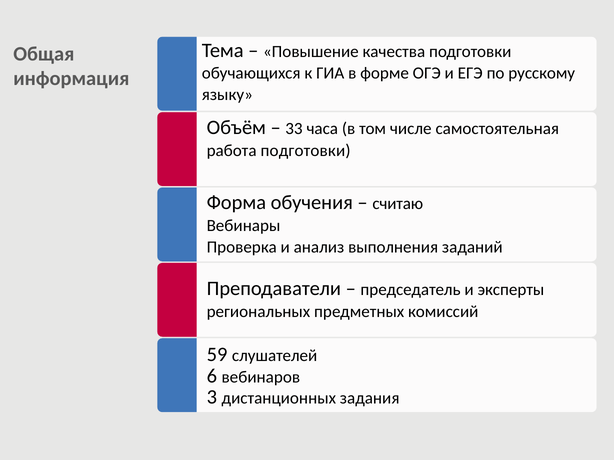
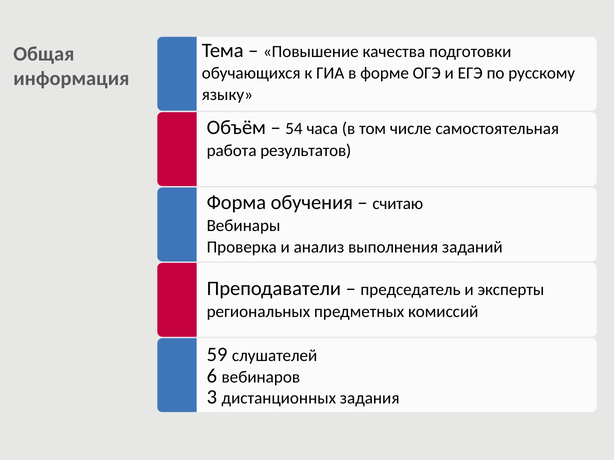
33: 33 -> 54 (294, 129)
работа подготовки: подготовки -> результатов (306, 151)
